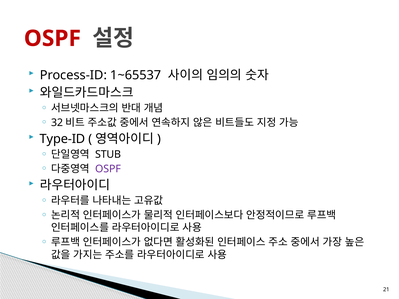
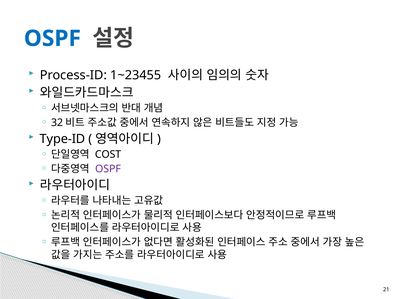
OSPF colour: red -> blue (52, 38)
1~65537: 1~65537 -> 1~23455 (136, 75)
STUB: STUB -> COST (108, 155)
